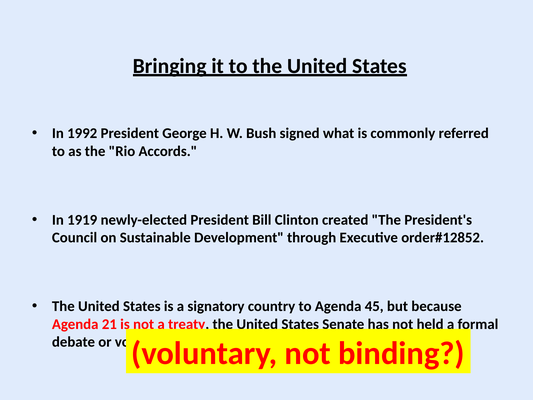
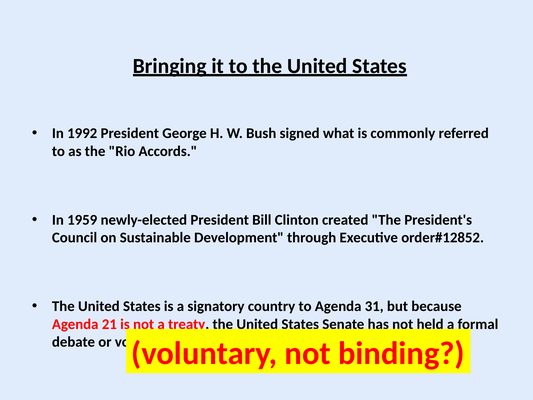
1919: 1919 -> 1959 (82, 220)
45: 45 -> 31 (374, 306)
